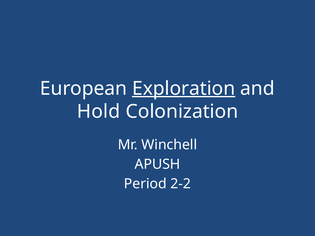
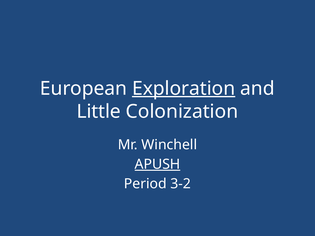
Hold: Hold -> Little (99, 112)
APUSH underline: none -> present (157, 164)
2-2: 2-2 -> 3-2 (181, 184)
